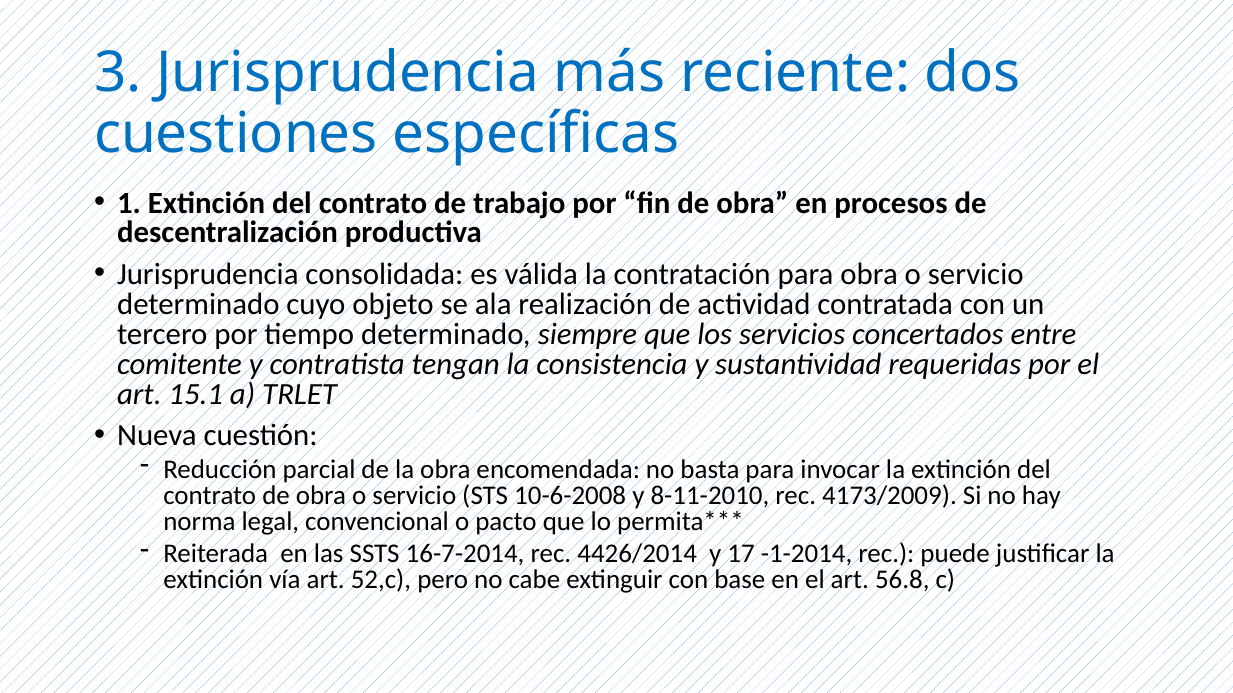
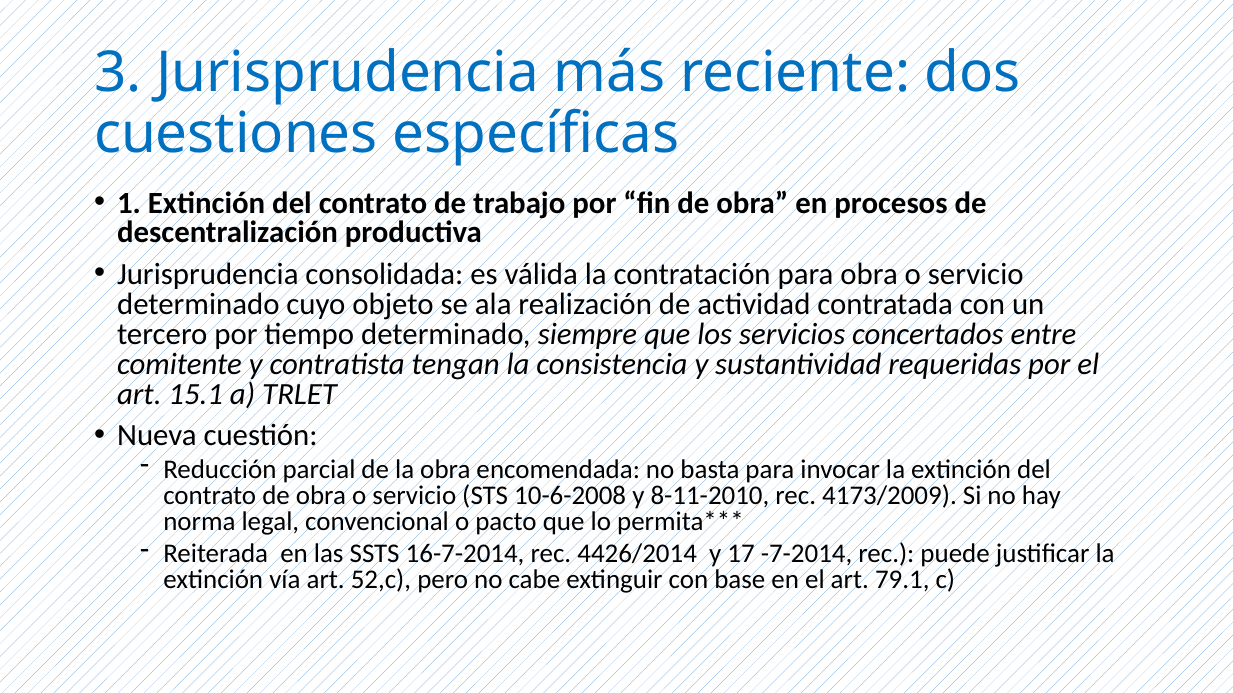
-1-2014: -1-2014 -> -7-2014 (807, 554)
56.8: 56.8 -> 79.1 (902, 580)
